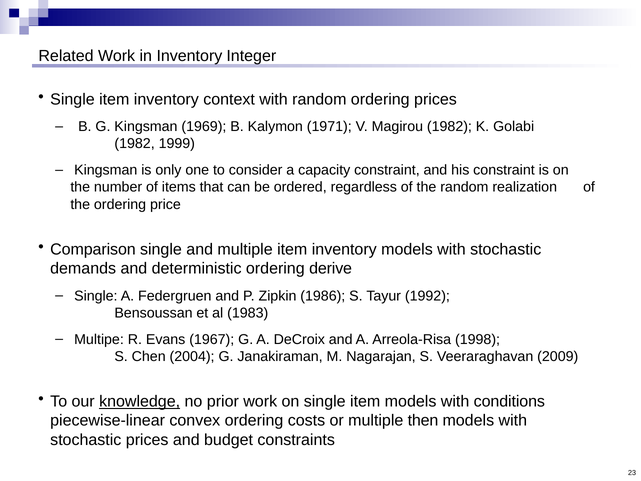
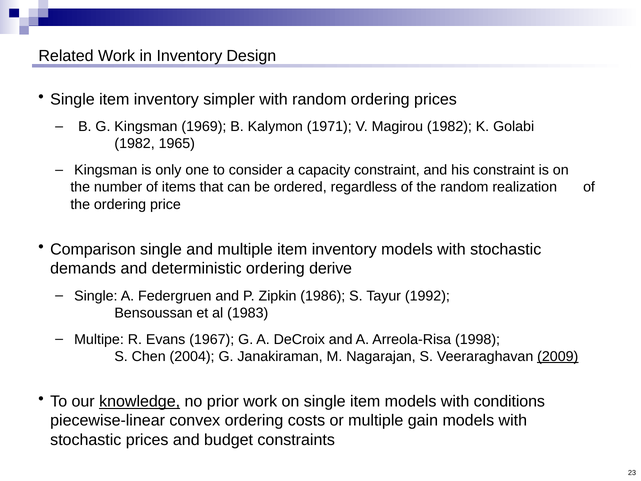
Integer: Integer -> Design (251, 56)
context: context -> simpler (229, 99)
1999: 1999 -> 1965 (177, 144)
2009 underline: none -> present (558, 356)
then: then -> gain (423, 420)
